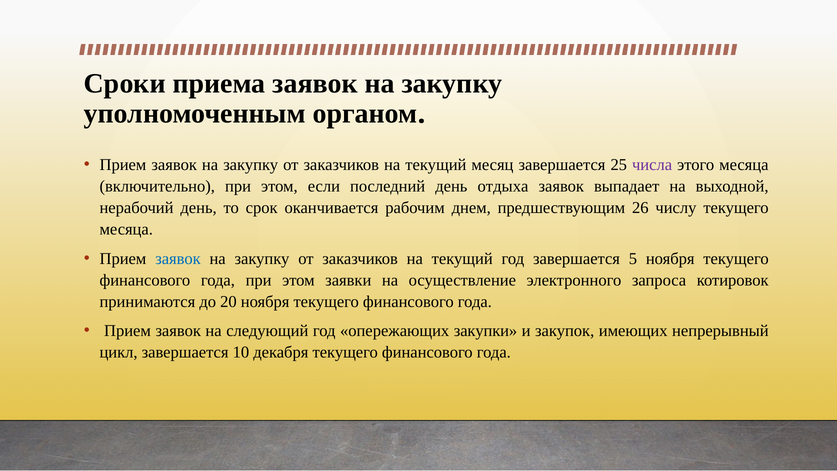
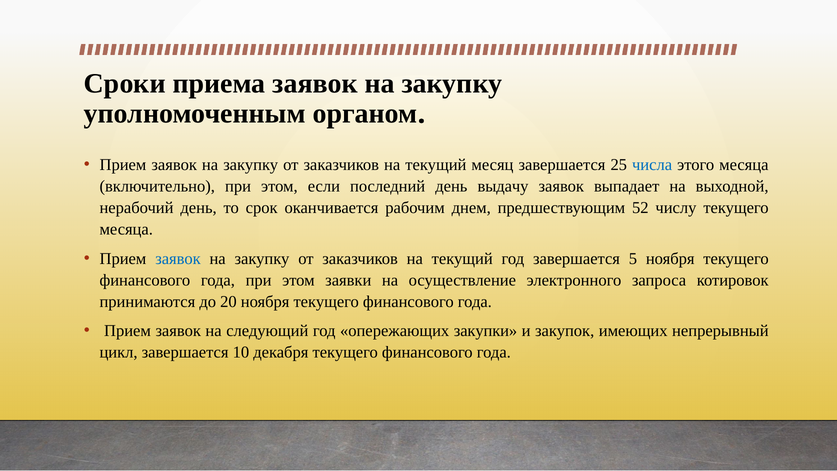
числа colour: purple -> blue (652, 165)
отдыха: отдыха -> выдачу (503, 186)
26: 26 -> 52 (640, 208)
